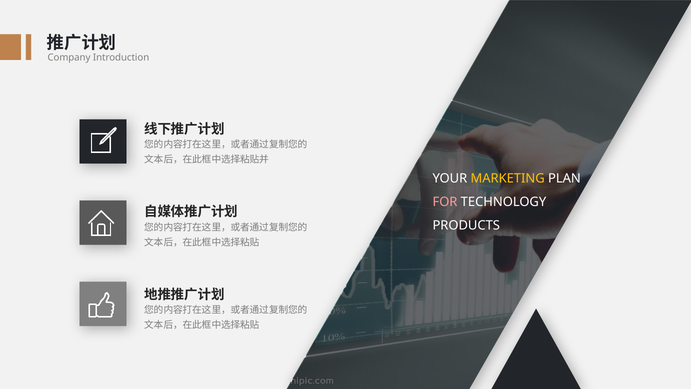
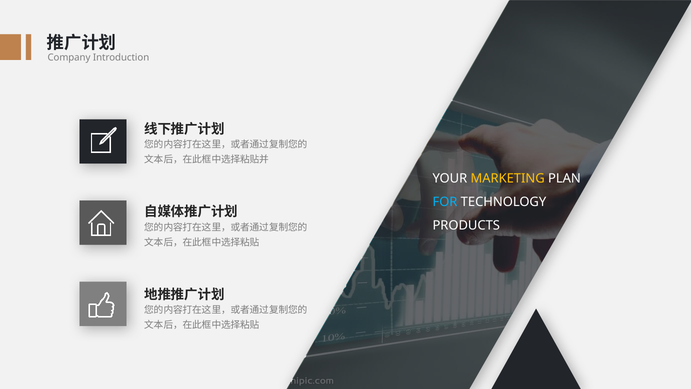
FOR colour: pink -> light blue (445, 202)
